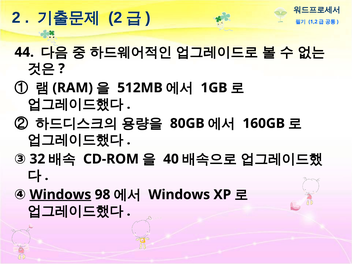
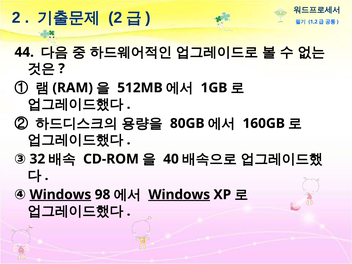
Windows underline: none -> present (179, 195)
